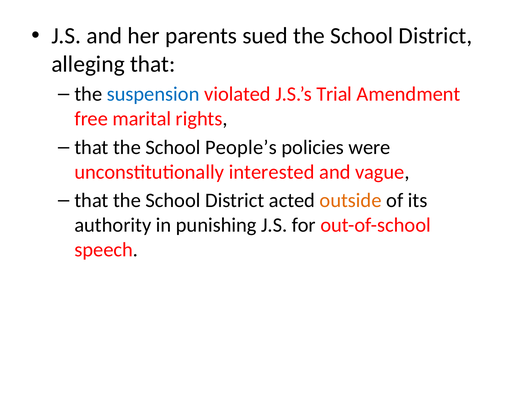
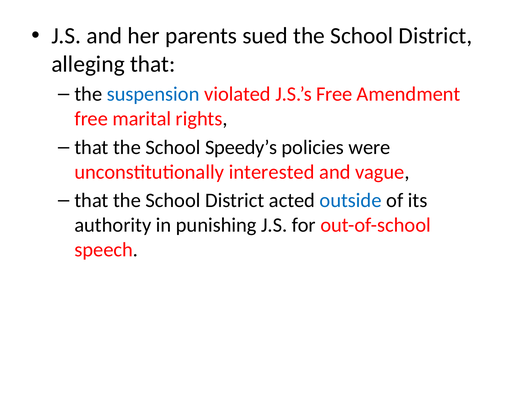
J.S.’s Trial: Trial -> Free (334, 94)
People’s: People’s -> Speedy’s (241, 147)
outside colour: orange -> blue (351, 201)
